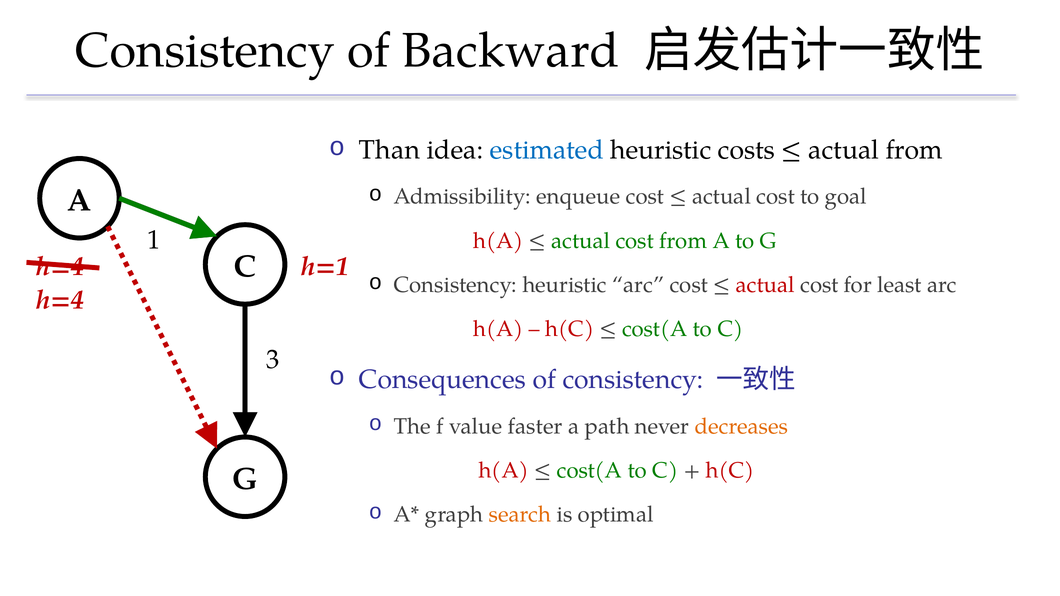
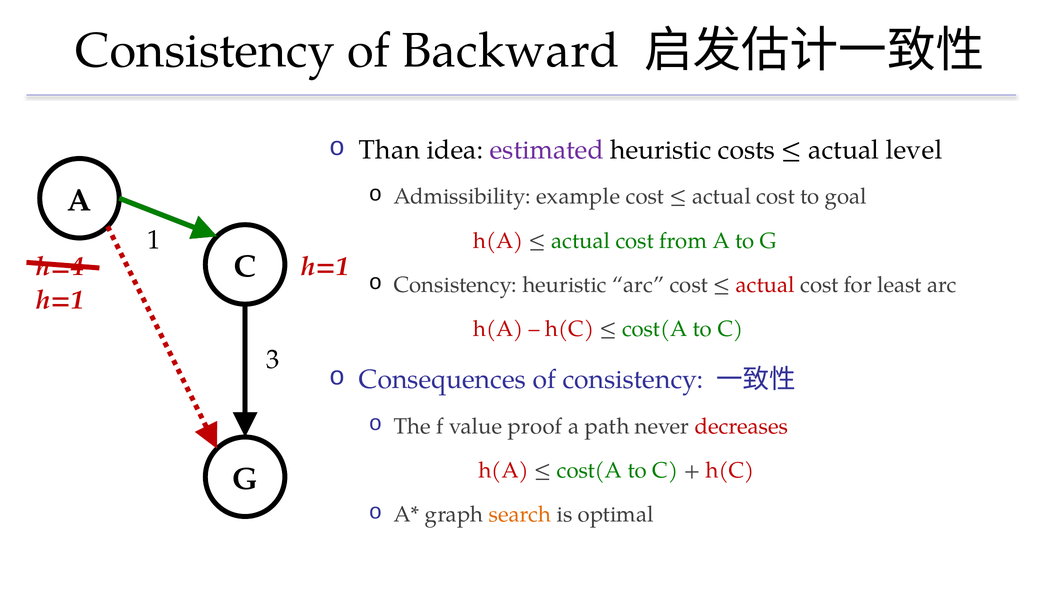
estimated colour: blue -> purple (547, 150)
actual from: from -> level (914, 150)
enqueue: enqueue -> example (578, 197)
h=4: h=4 -> h=1 (60, 300)
faster: faster -> proof (535, 426)
decreases colour: orange -> red (741, 426)
